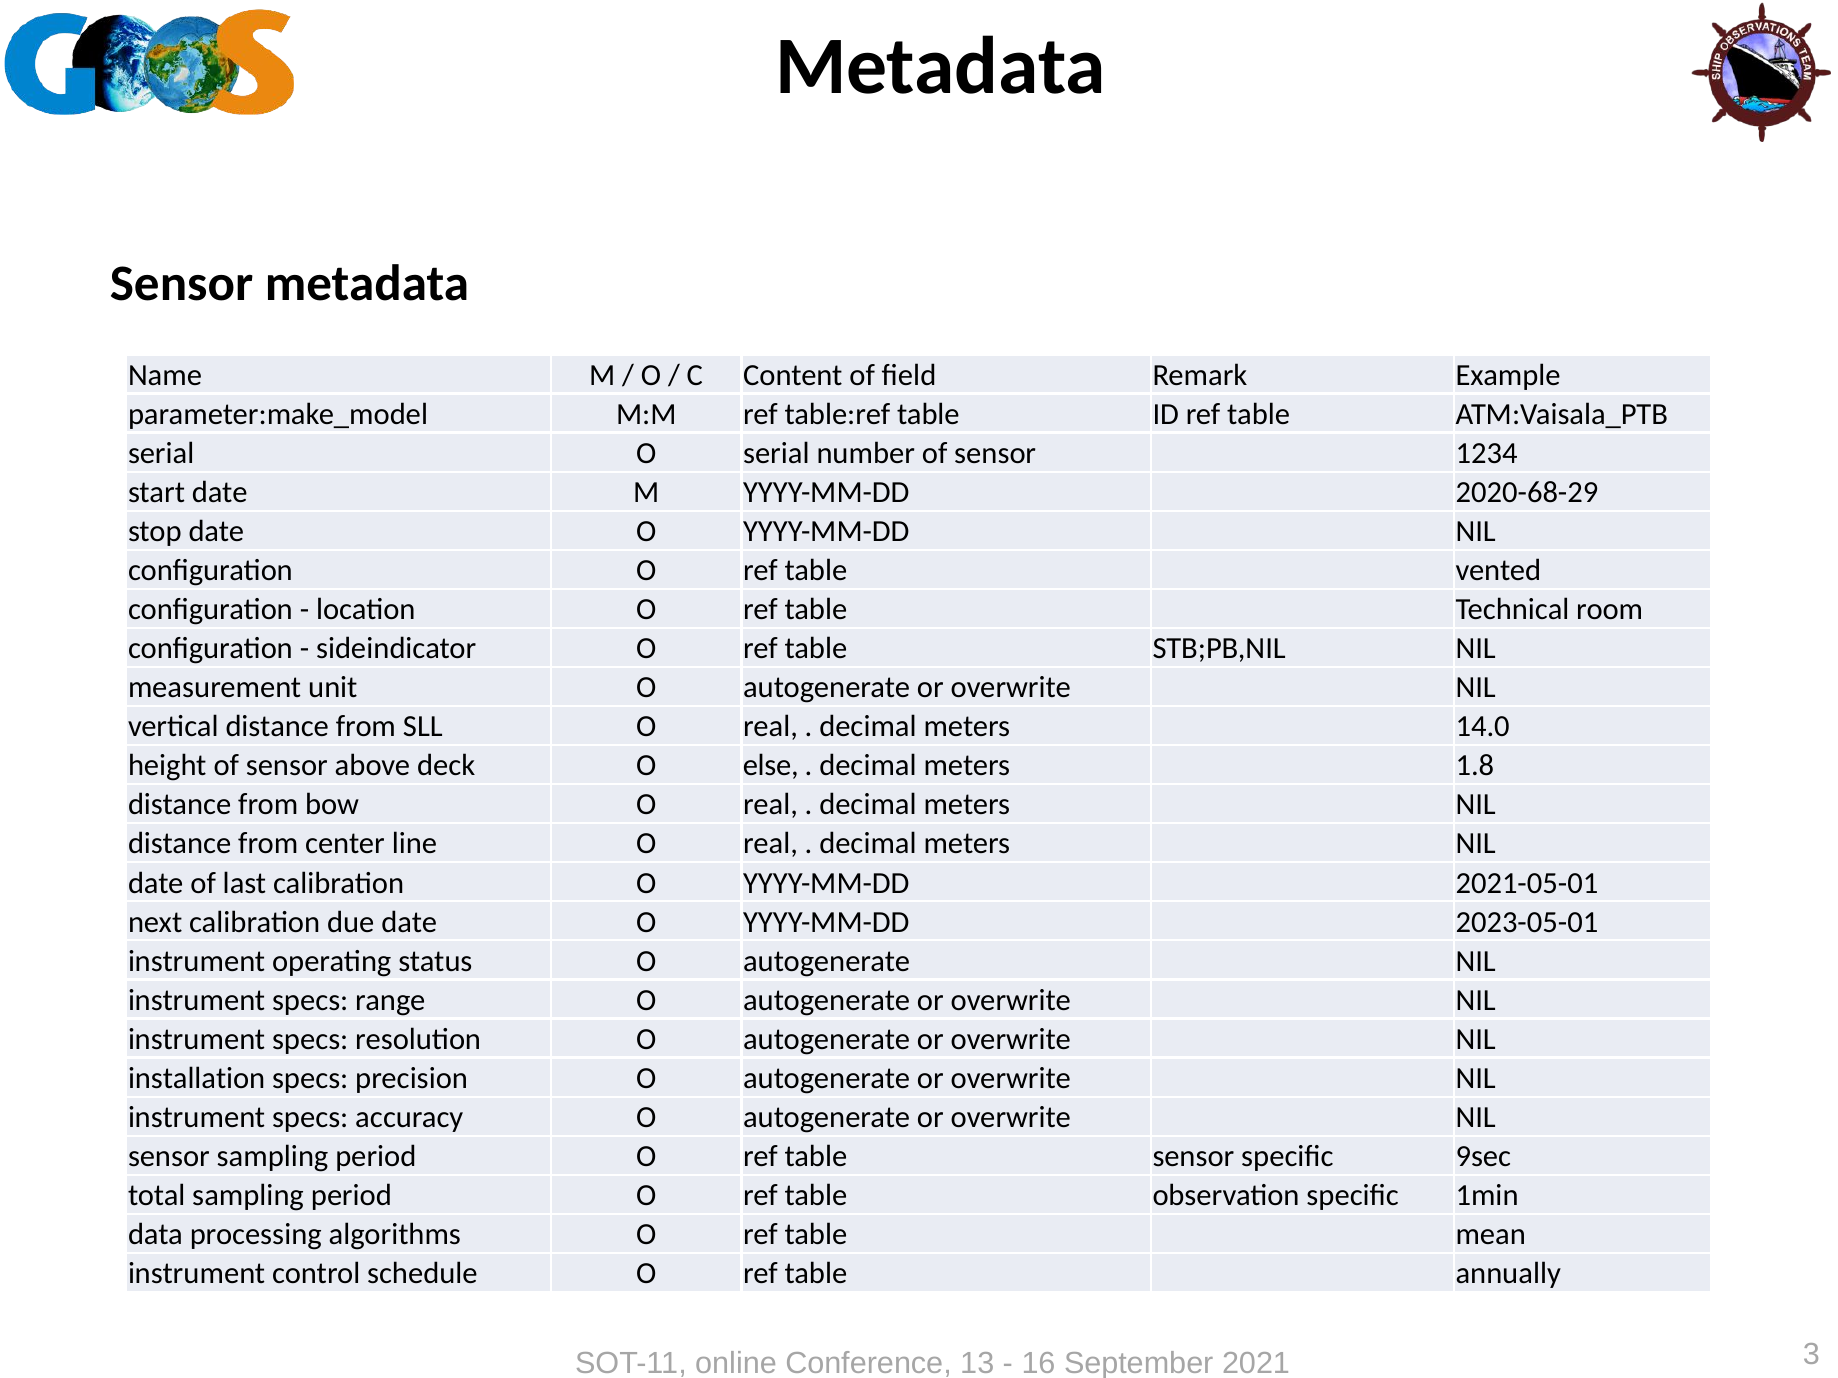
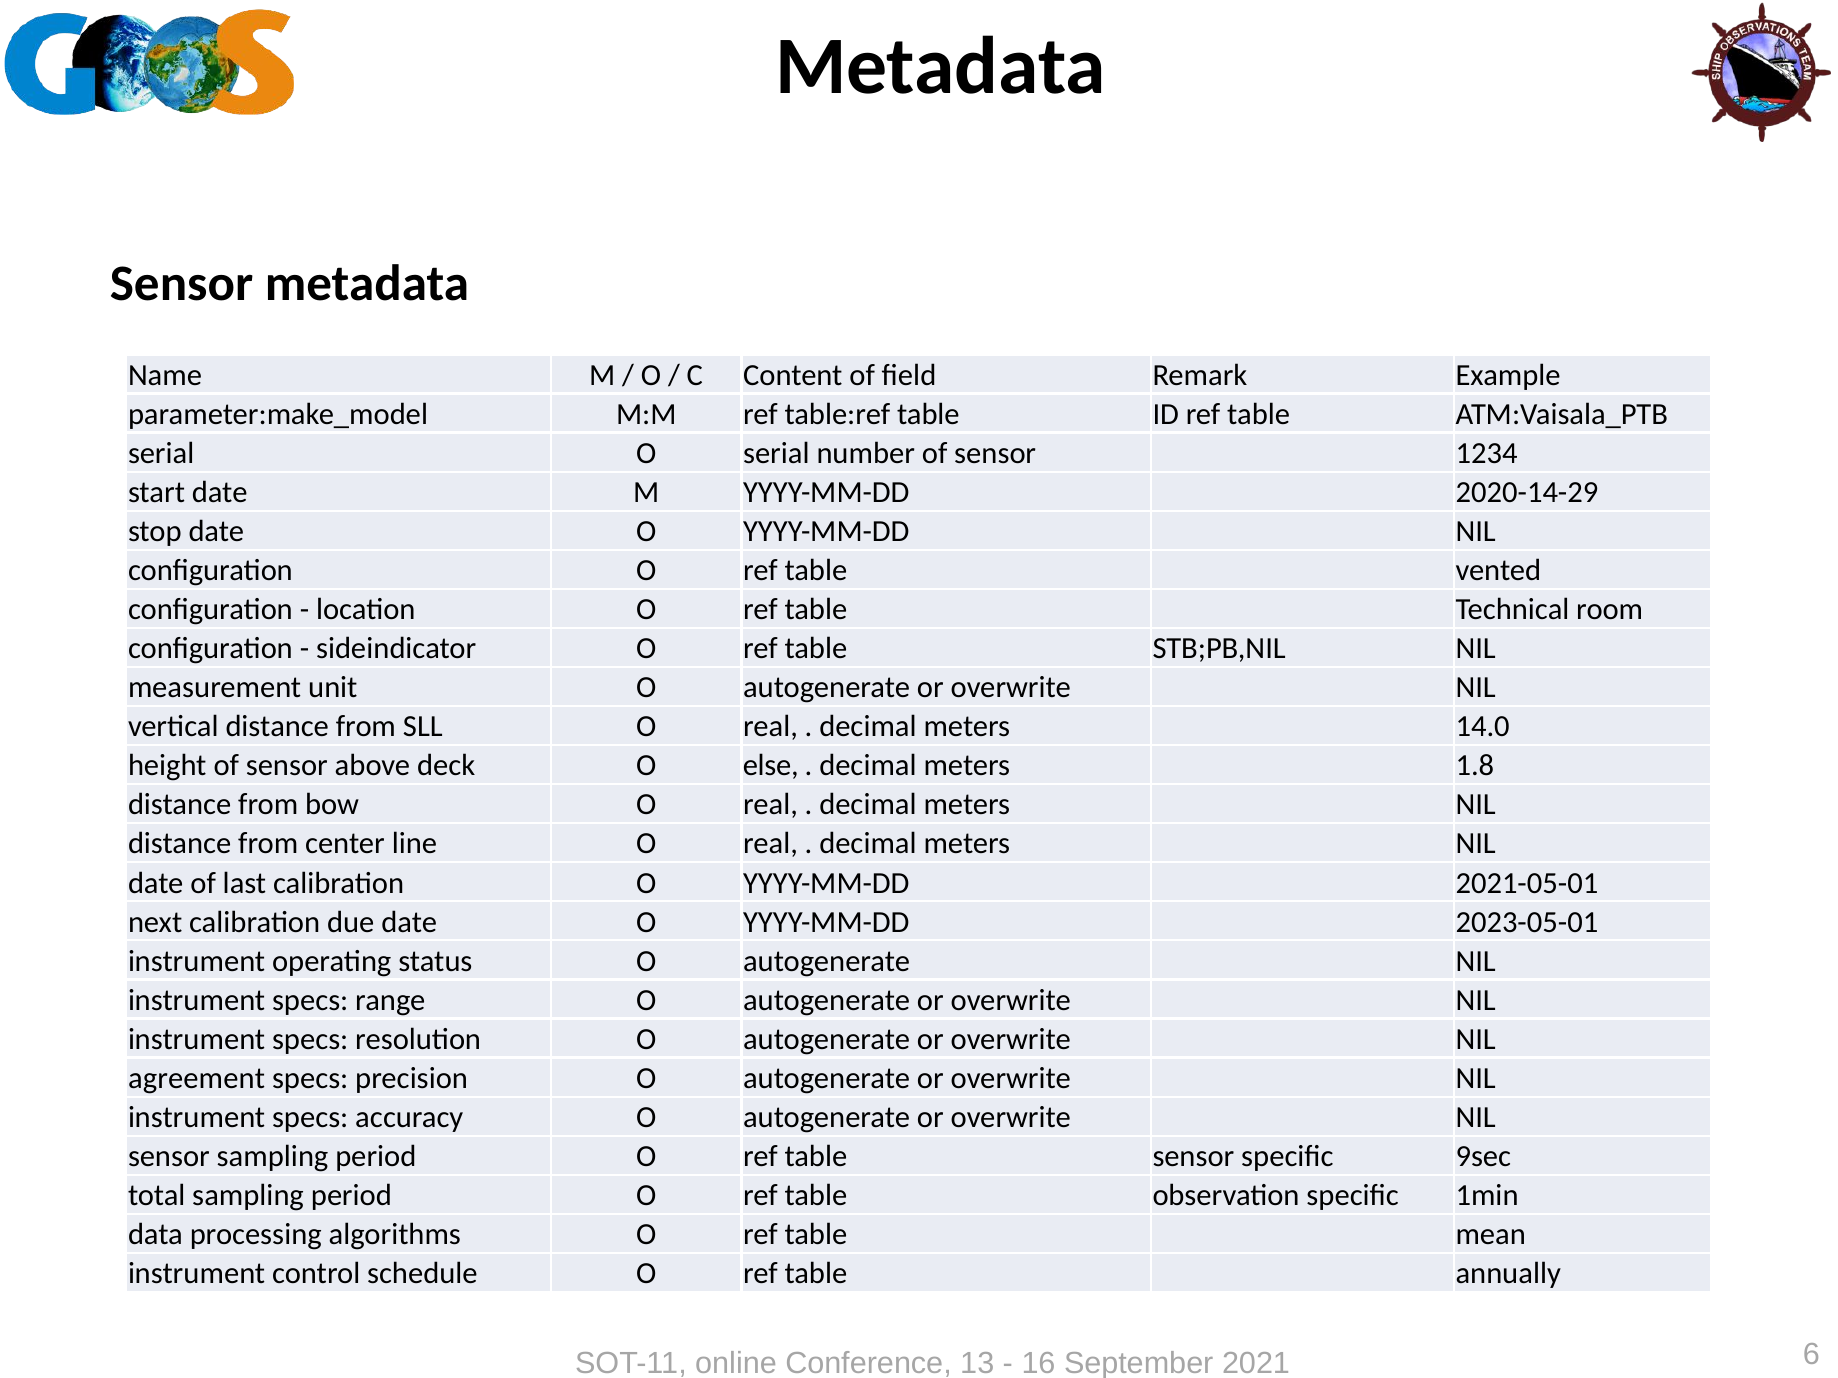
2020-68-29: 2020-68-29 -> 2020-14-29 (1527, 493)
installation: installation -> agreement (197, 1079)
3: 3 -> 6 (1811, 1355)
